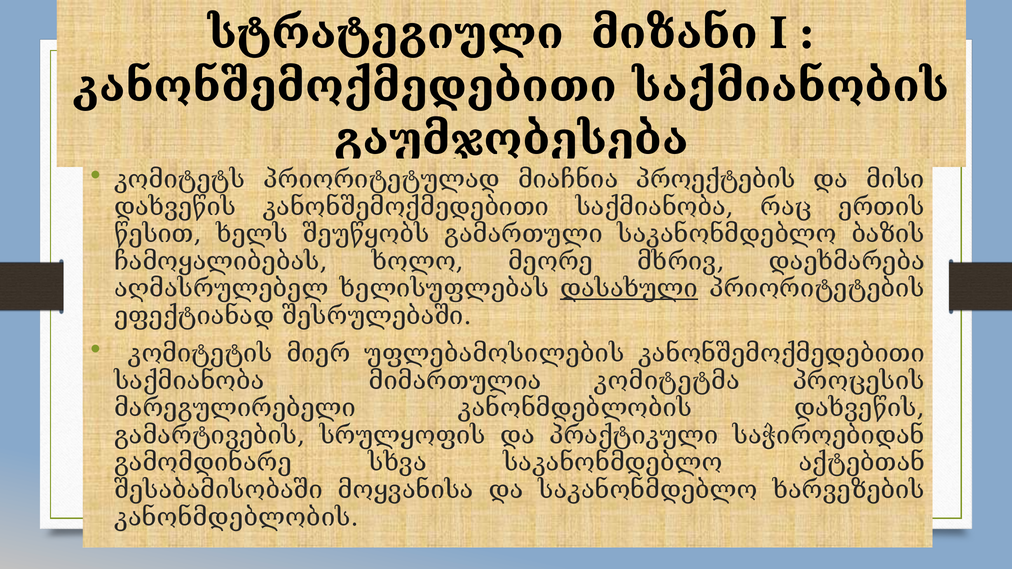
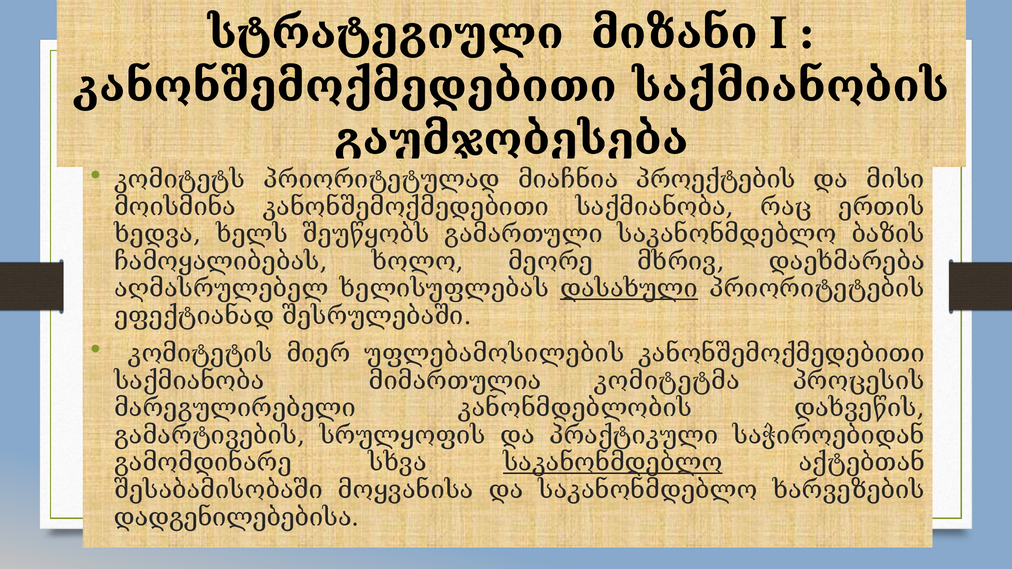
დახვეწის: დახვეწის -> მოისმინა (175, 207)
წესით: წესით -> ხედვა (158, 234)
საკანონმდებლო underline: none -> present (613, 463)
კანონმდებლობის: კანონმდებლობის -> დადგენილებებისა (237, 517)
